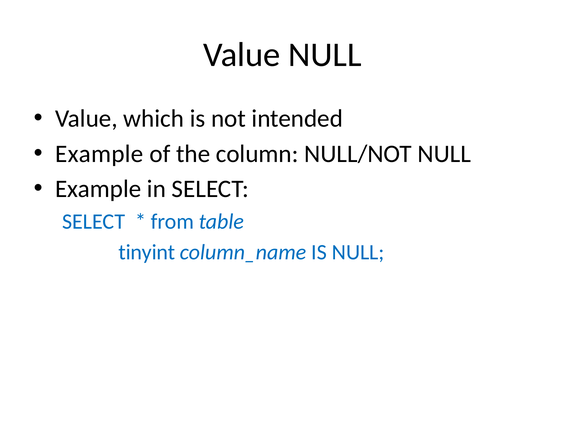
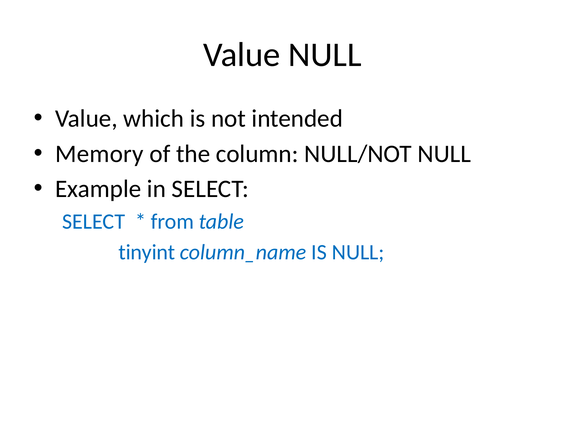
Example: Example -> Memory (99, 154)
